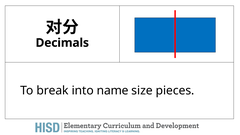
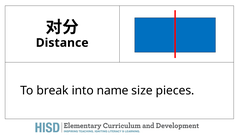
Decimals: Decimals -> Distance (62, 43)
